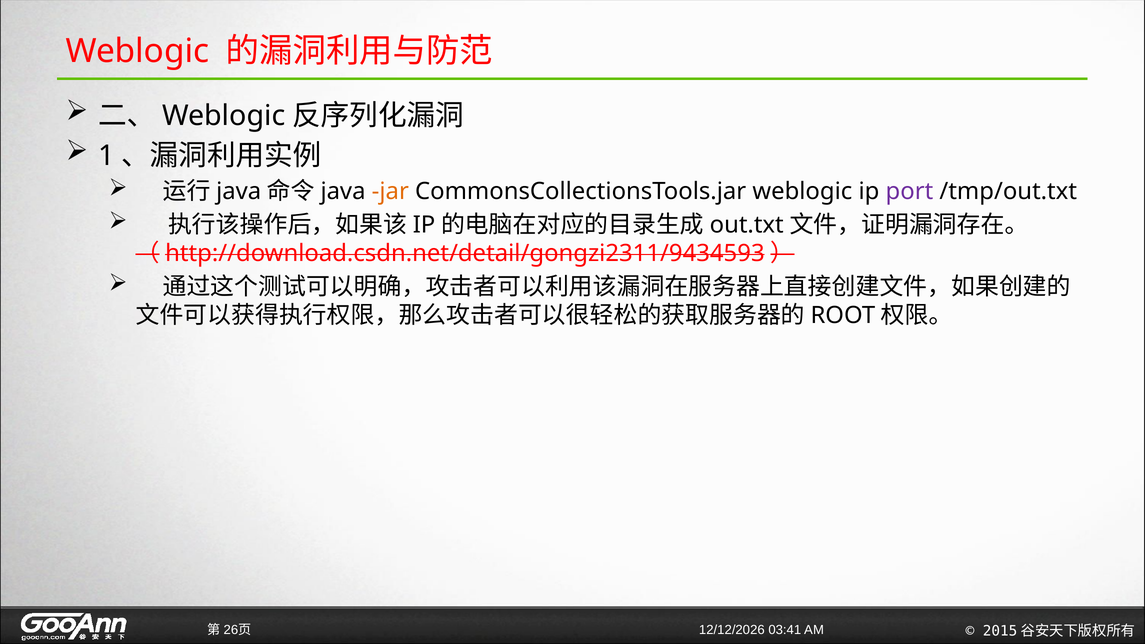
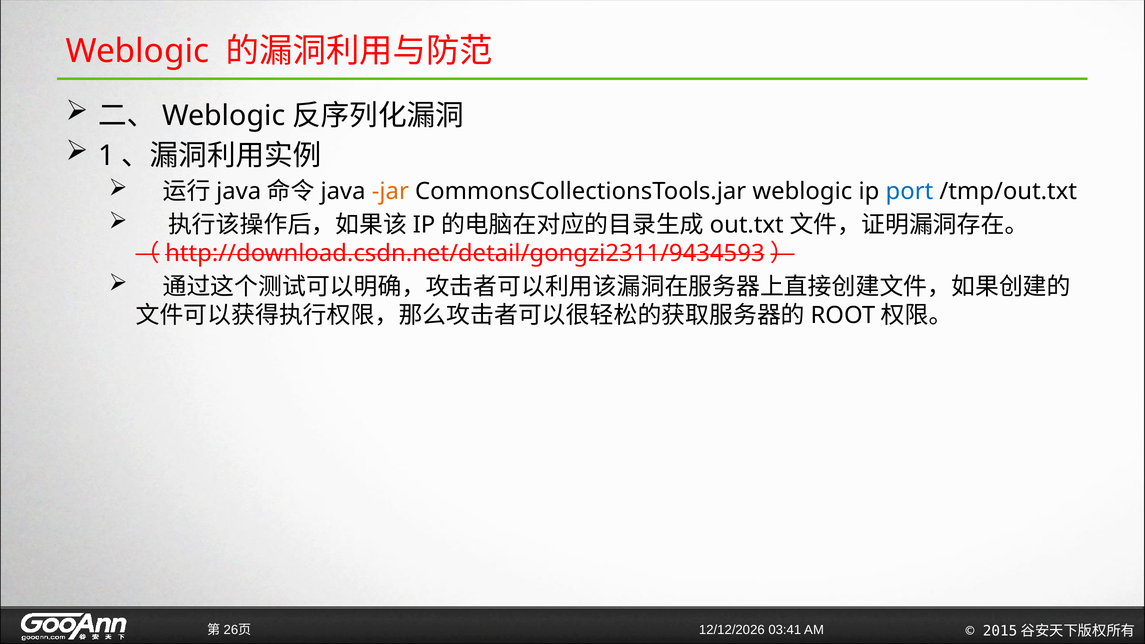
port colour: purple -> blue (909, 192)
